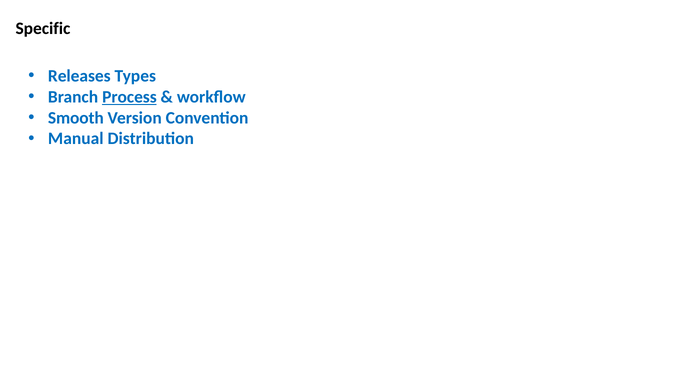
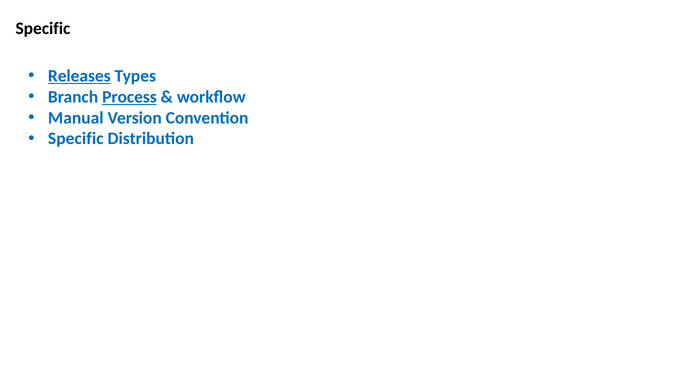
Releases underline: none -> present (79, 76)
Smooth: Smooth -> Manual (76, 118)
Manual: Manual -> Specific (76, 139)
